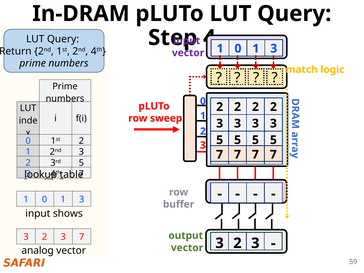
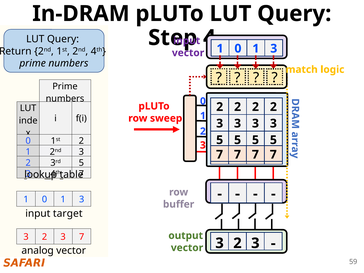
shows: shows -> target (68, 214)
